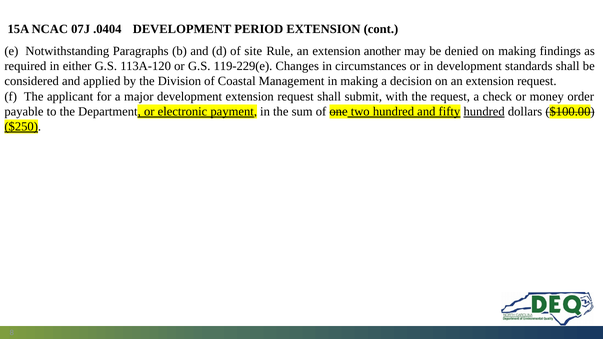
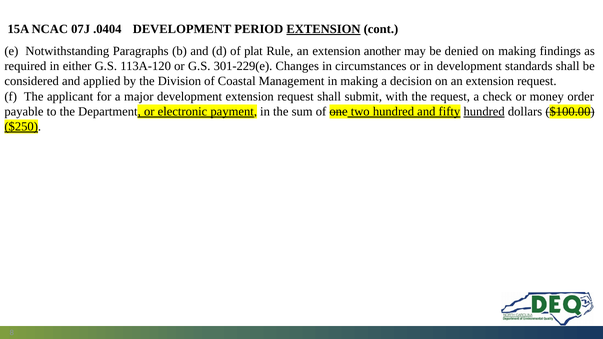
EXTENSION underline: none -> present (323, 29)
site: site -> plat (253, 51)
119-229(e: 119-229(e -> 301-229(e (243, 66)
